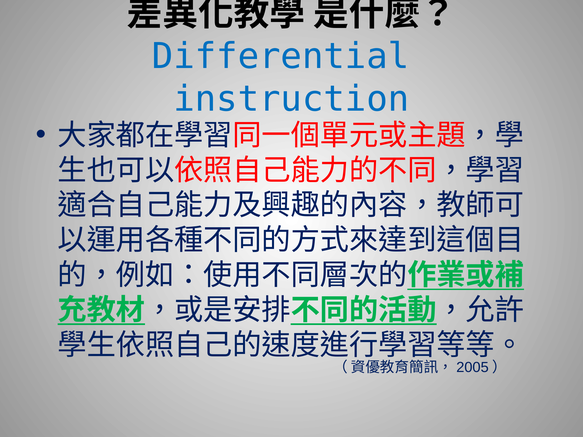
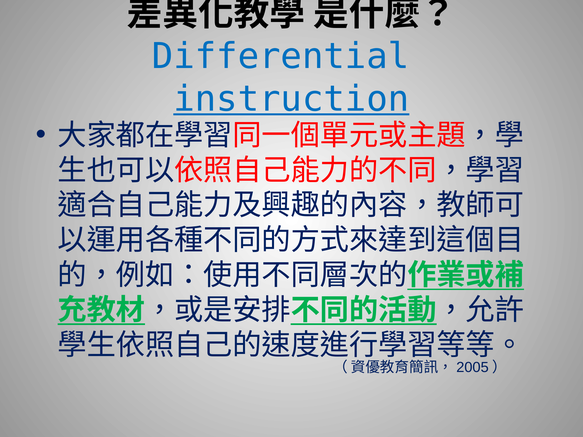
instruction underline: none -> present (291, 99)
